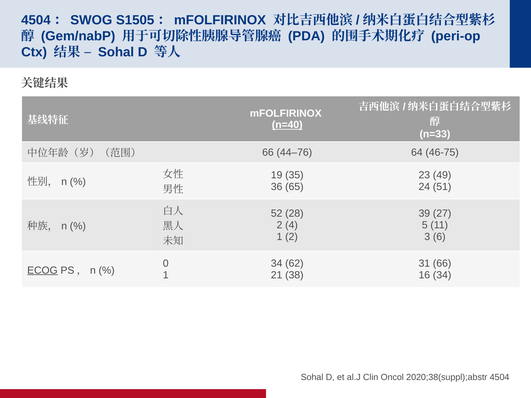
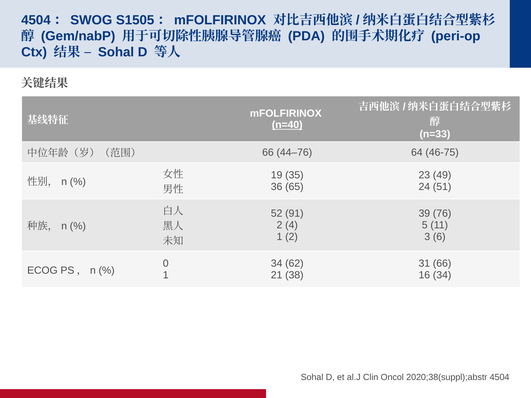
28: 28 -> 91 (294, 214)
27: 27 -> 76 (442, 214)
ECOG underline: present -> none (42, 270)
